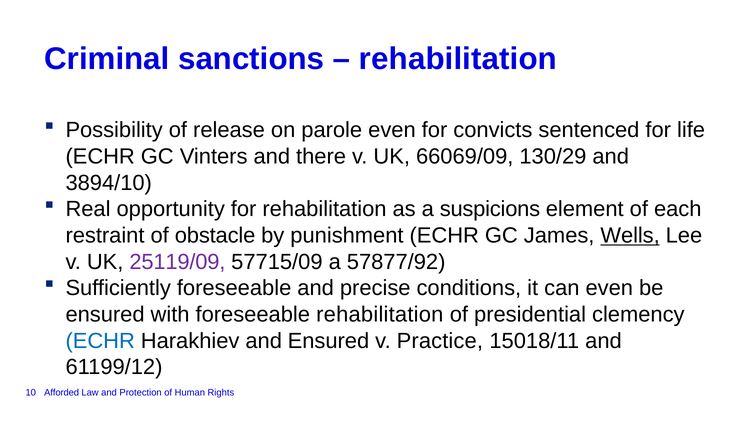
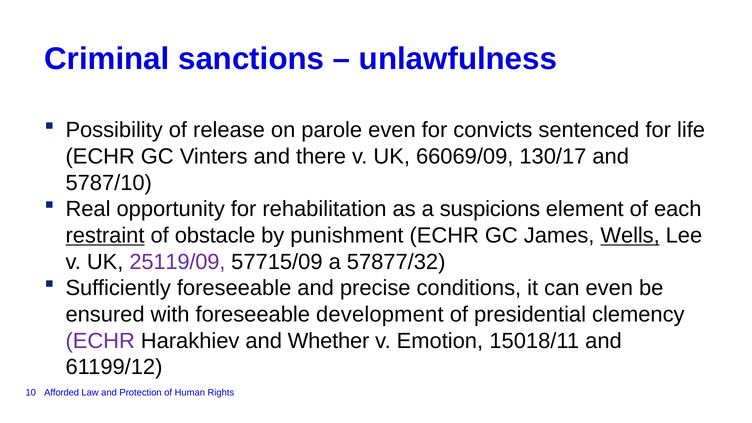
rehabilitation: rehabilitation -> unlawfulness (458, 59)
130/29: 130/29 -> 130/17 (553, 156)
3894/10: 3894/10 -> 5787/10 (109, 183)
restraint underline: none -> present (105, 235)
57877/92: 57877/92 -> 57877/32 (396, 262)
foreseeable rehabilitation: rehabilitation -> development (380, 315)
ECHR colour: blue -> purple (100, 341)
and Ensured: Ensured -> Whether (329, 341)
Practice: Practice -> Emotion (440, 341)
